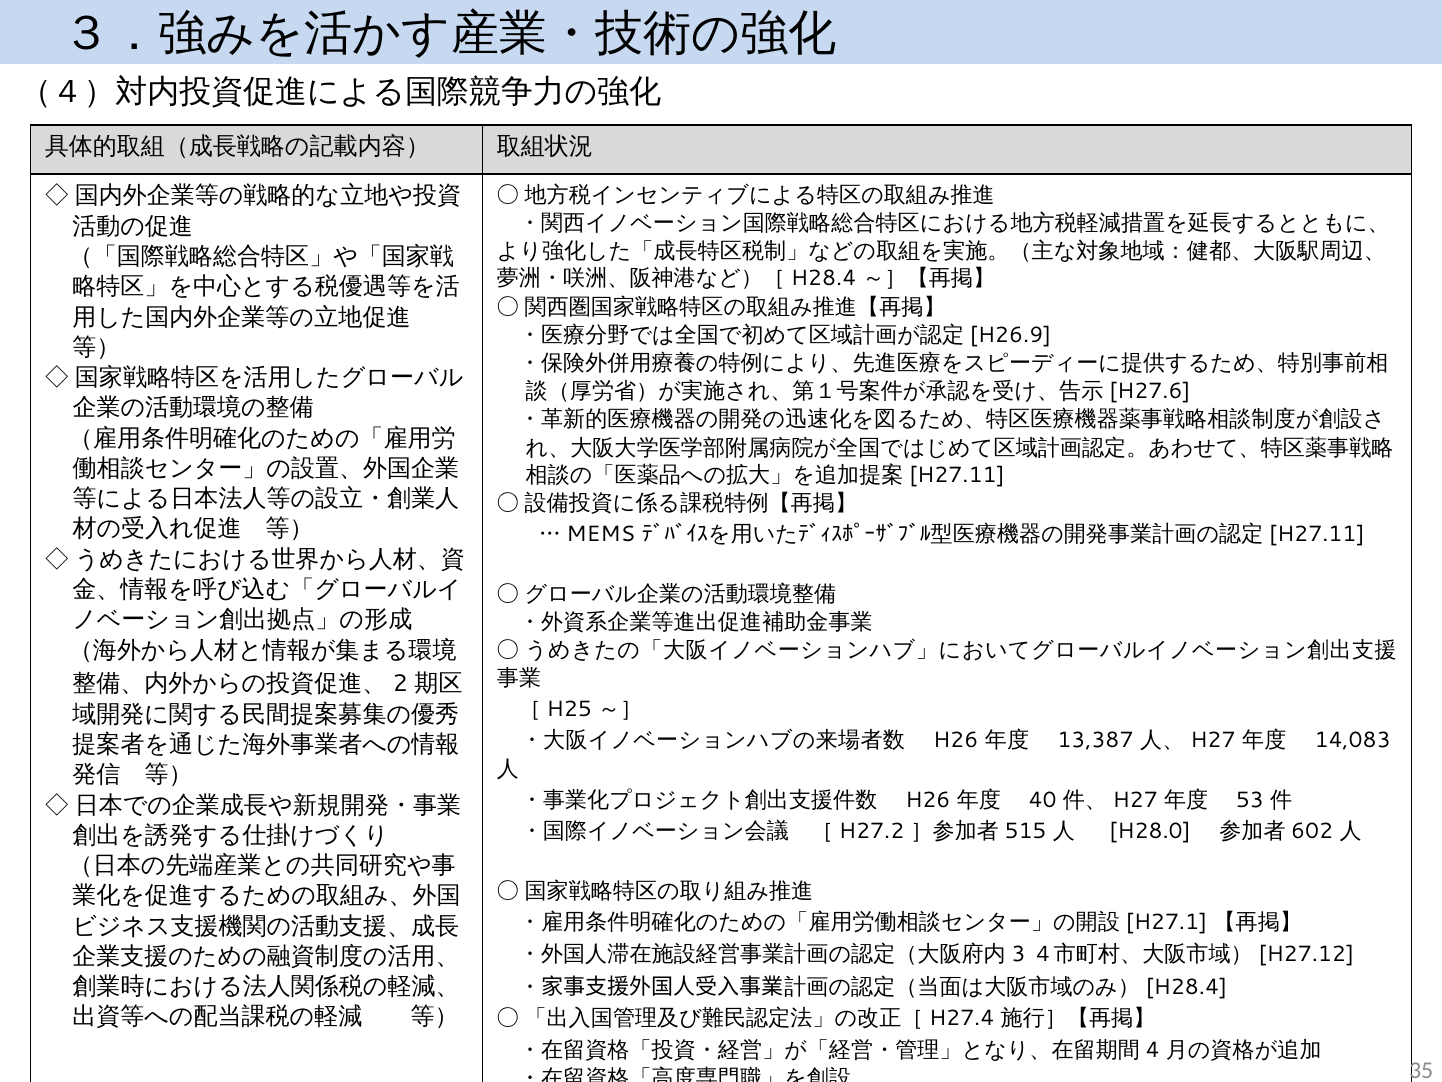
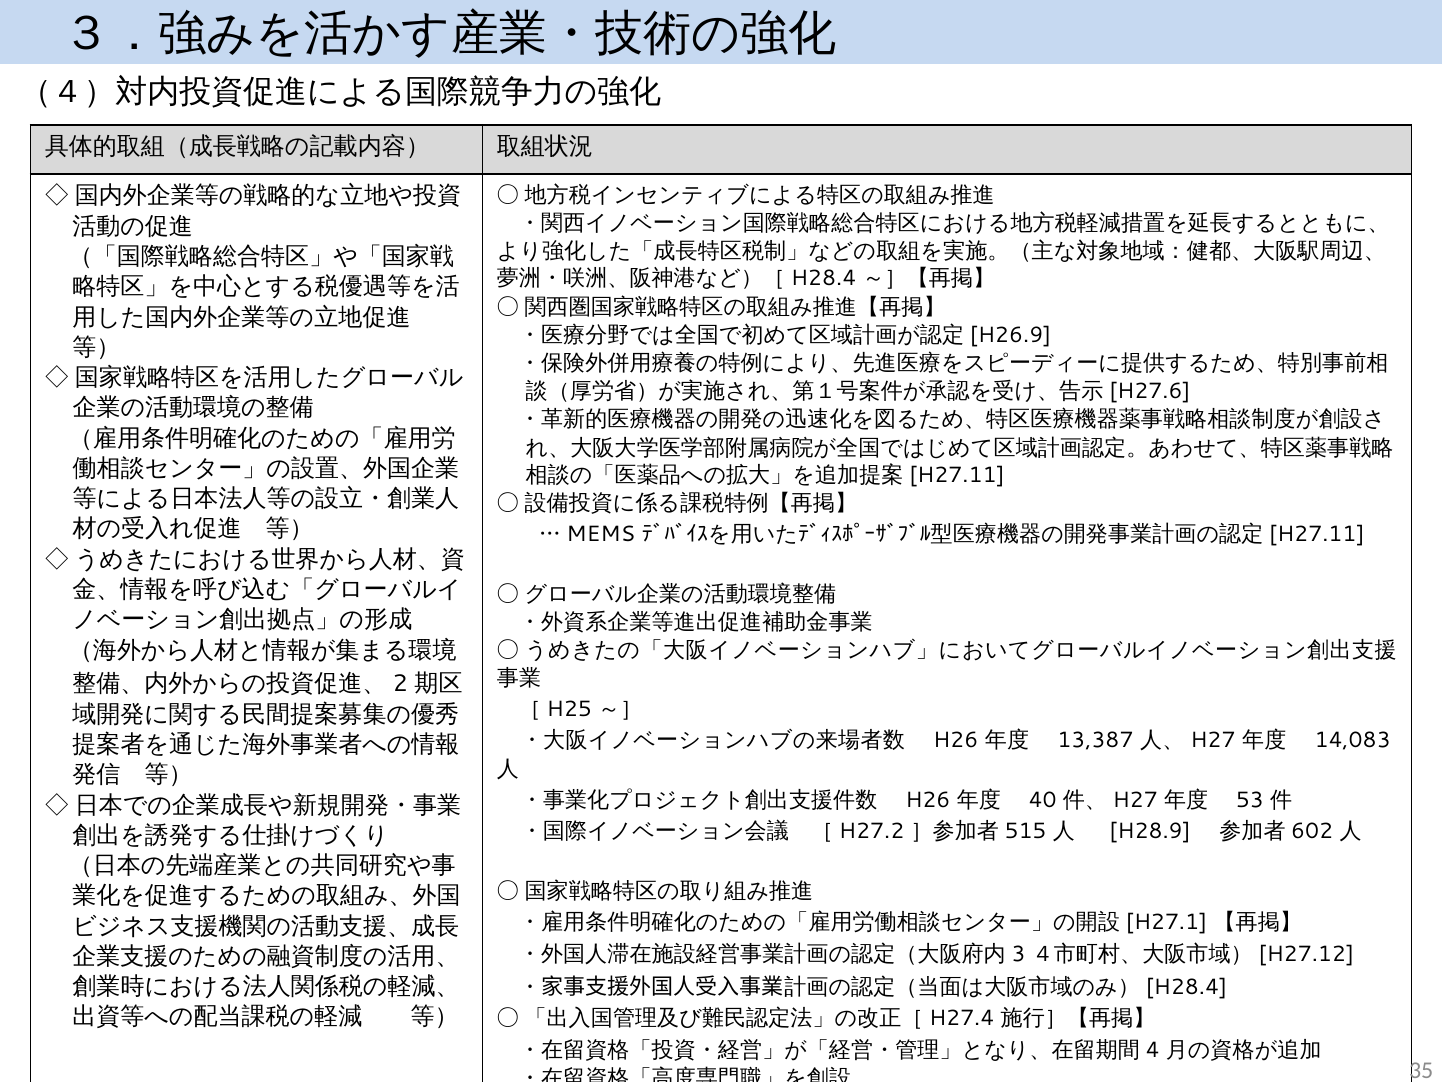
H28.0: H28.0 -> H28.9 (1150, 831)
